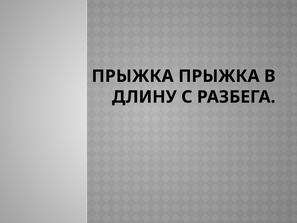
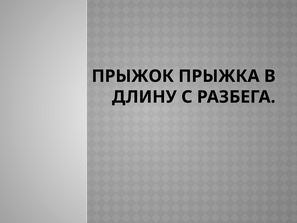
ПРЫЖКА: ПРЫЖКА -> ПРЫЖОК (133, 76)
